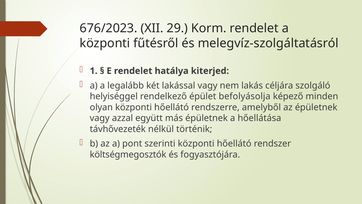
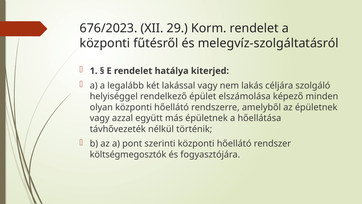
befolyásolja: befolyásolja -> elszámolása (245, 96)
